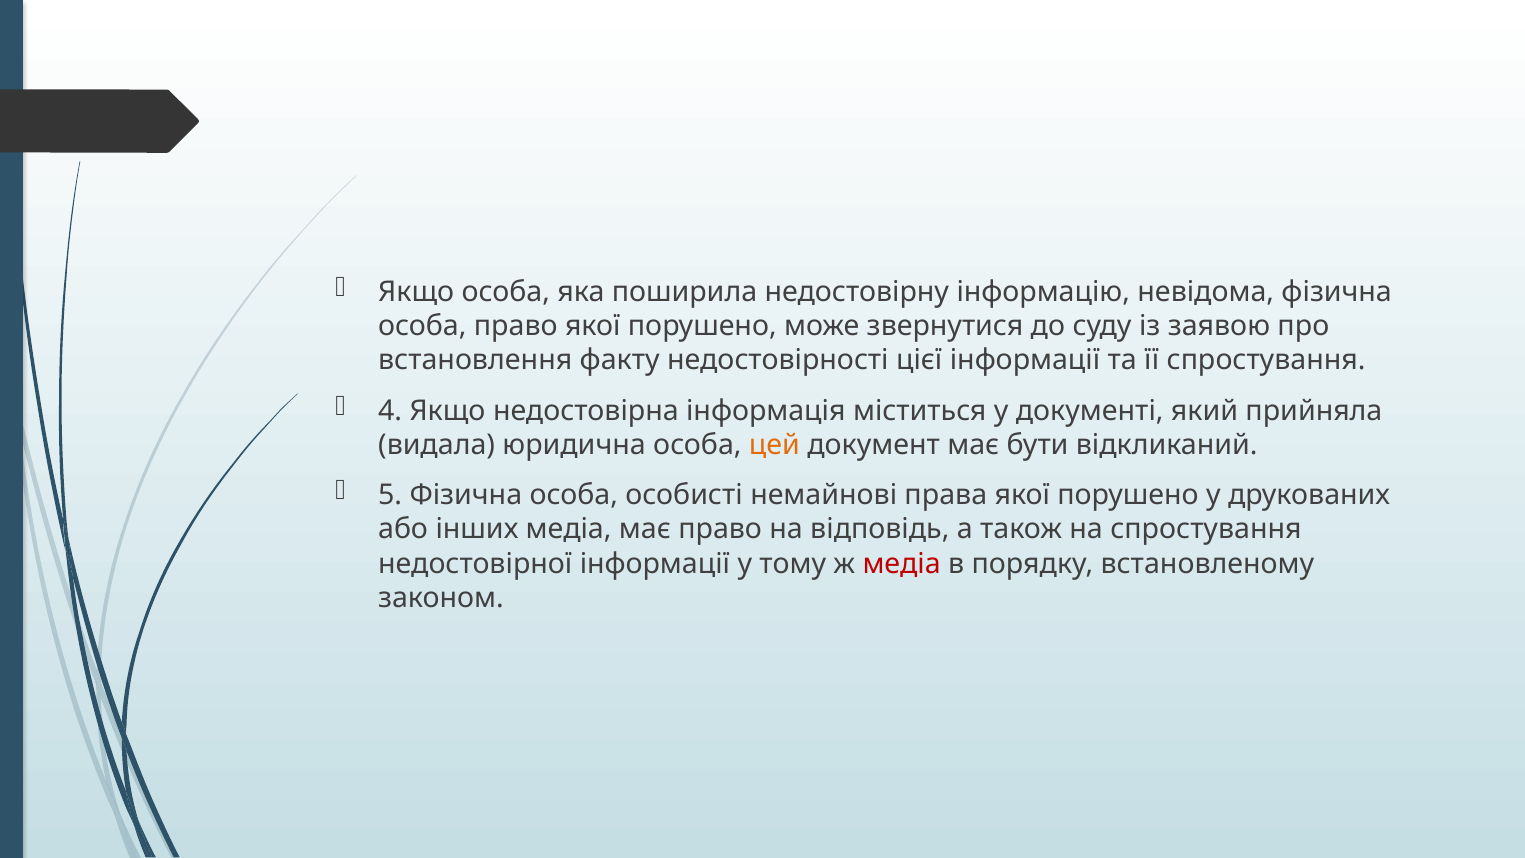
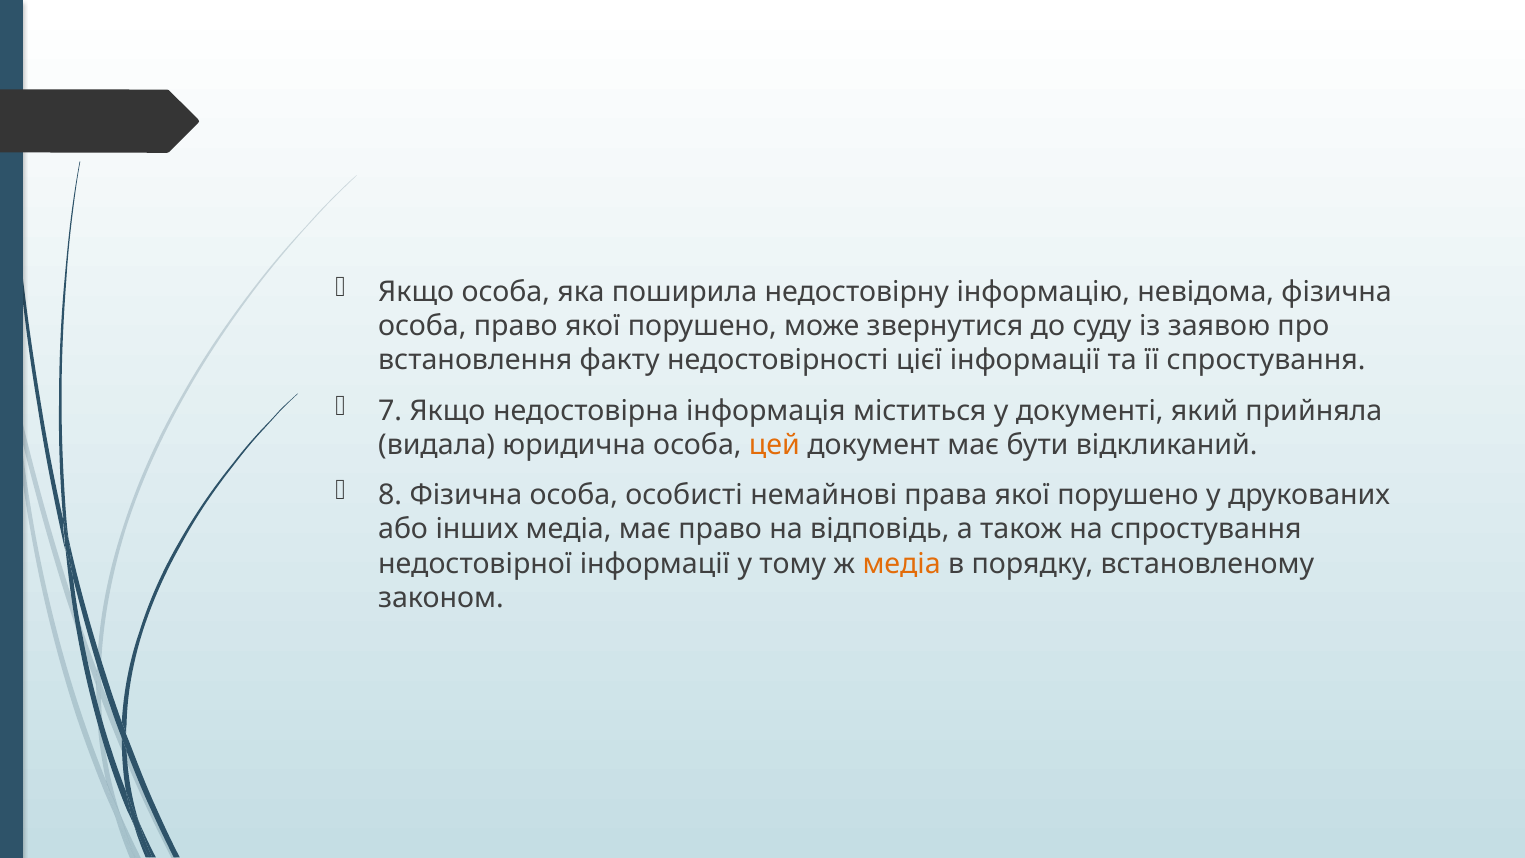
4: 4 -> 7 (390, 411)
5: 5 -> 8 (390, 495)
медіа colour: red -> orange (902, 564)
